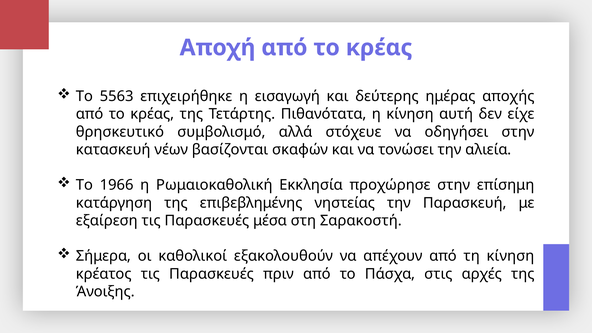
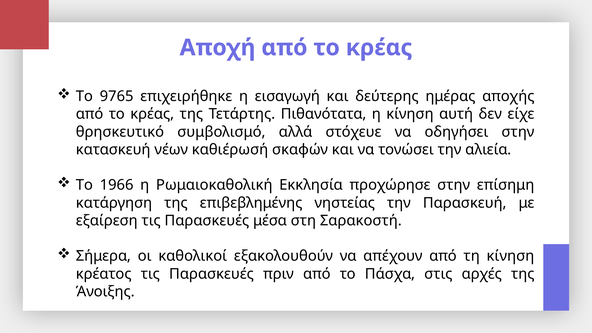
5563: 5563 -> 9765 (117, 96)
βασίζονται: βασίζονται -> καθιέρωσή (230, 150)
